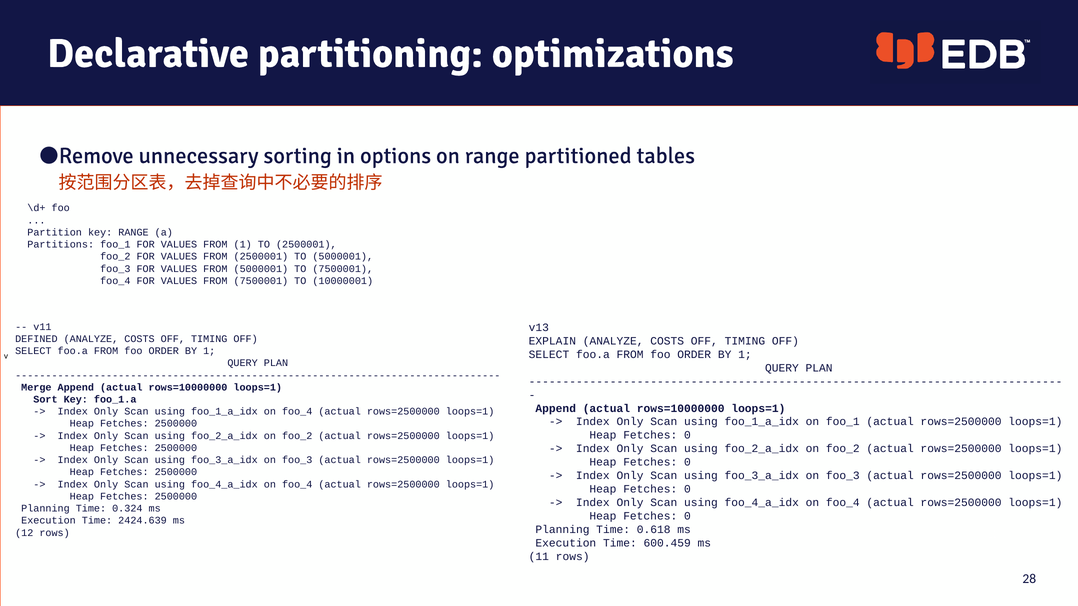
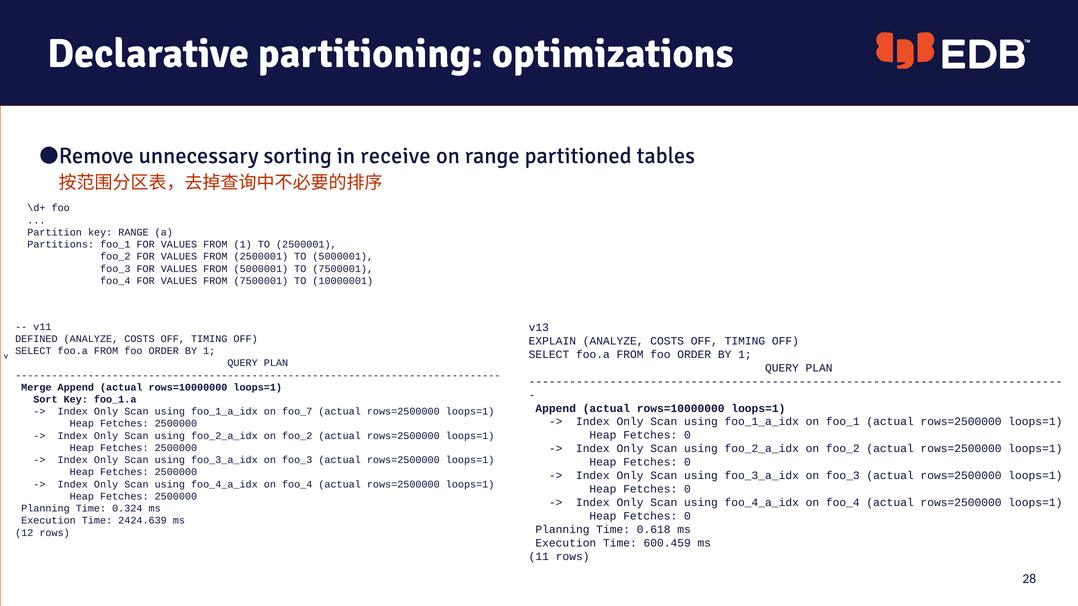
options: options -> receive (395, 156)
foo_1_a_idx on foo_4: foo_4 -> foo_7 (297, 412)
